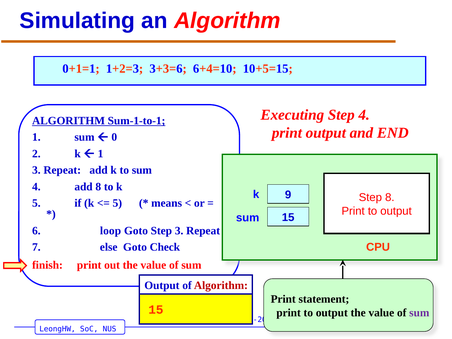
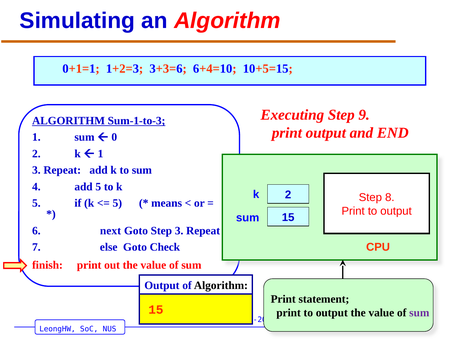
Step 4: 4 -> 9 (364, 115)
Sum-1-to-1: Sum-1-to-1 -> Sum-1-to-3 (137, 121)
add 8: 8 -> 5 (98, 187)
k 9: 9 -> 2 (288, 195)
loop: loop -> next (111, 231)
Algorithm colour: red -> black (221, 285)
